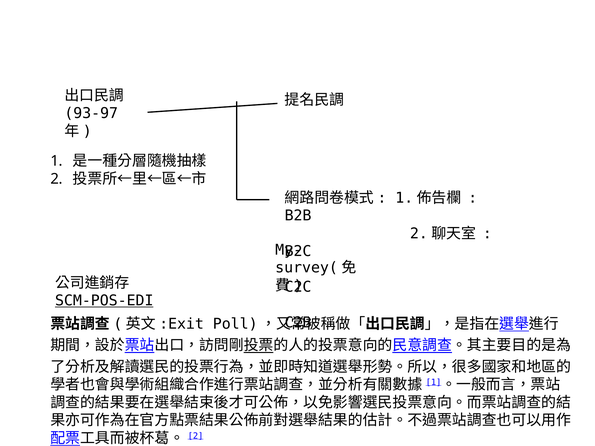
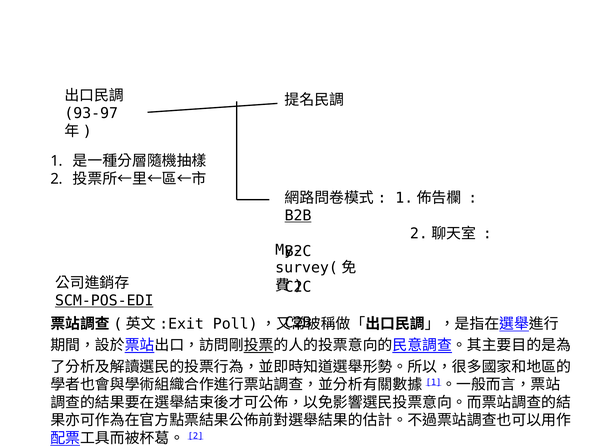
B2B underline: none -> present (298, 216)
